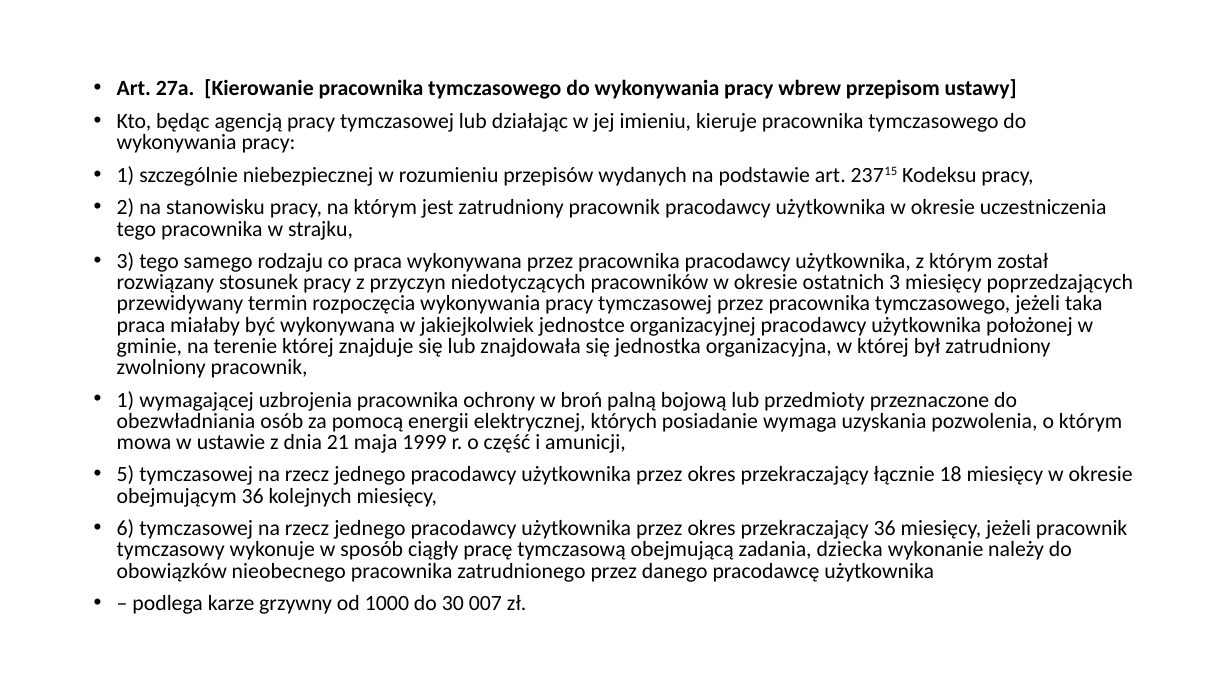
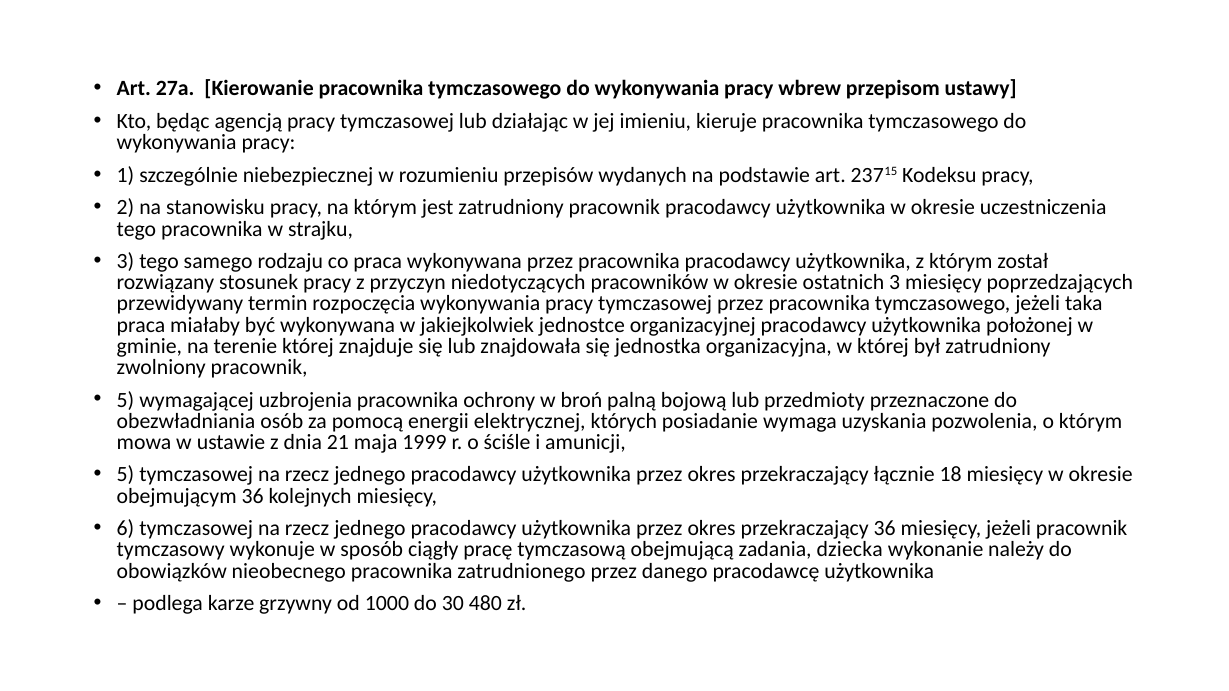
1: 1 -> 5 (126, 400)
część: część -> ściśle (507, 442)
007: 007 -> 480 (485, 604)
